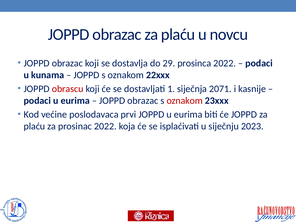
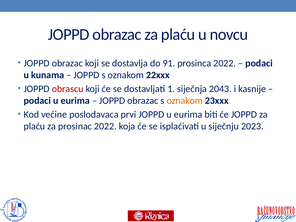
29: 29 -> 91 (169, 63)
2071: 2071 -> 2043 (220, 89)
oznakom colour: red -> orange (185, 101)
